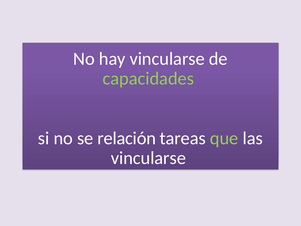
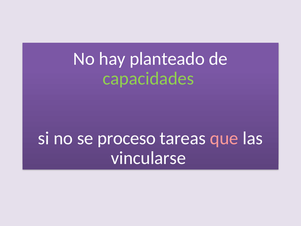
hay vincularse: vincularse -> planteado (167, 59)
relación: relación -> proceso (127, 138)
que colour: light green -> pink (224, 138)
